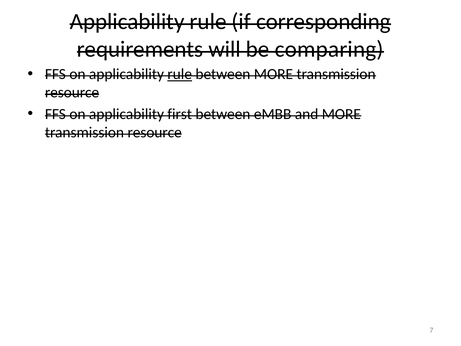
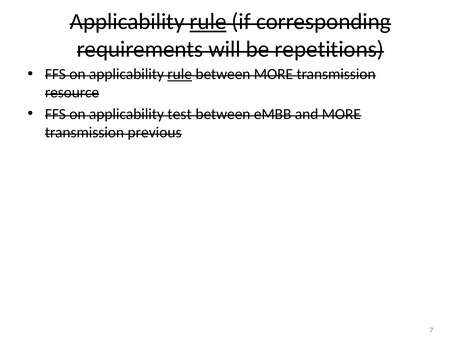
rule underline: none -> present (208, 22)
comparing: comparing -> repetitions (329, 49)
first: first -> test (180, 114)
resource: resource -> previous (155, 132)
